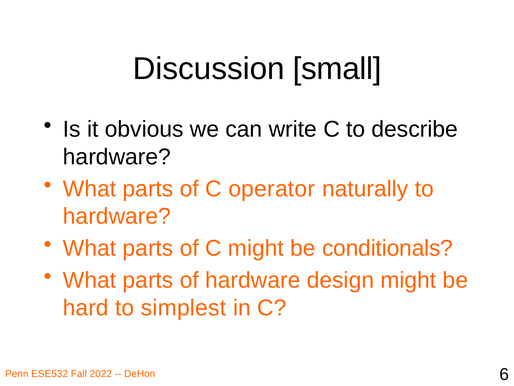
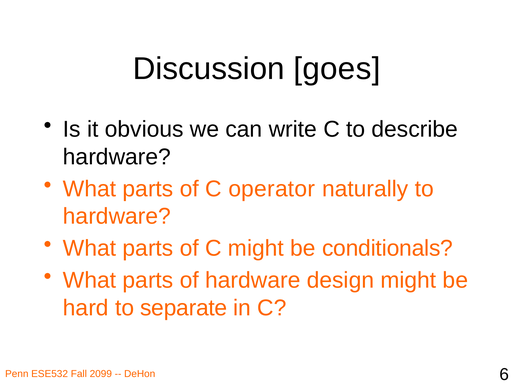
small: small -> goes (337, 69)
simplest: simplest -> separate (184, 307)
2022: 2022 -> 2099 (101, 373)
